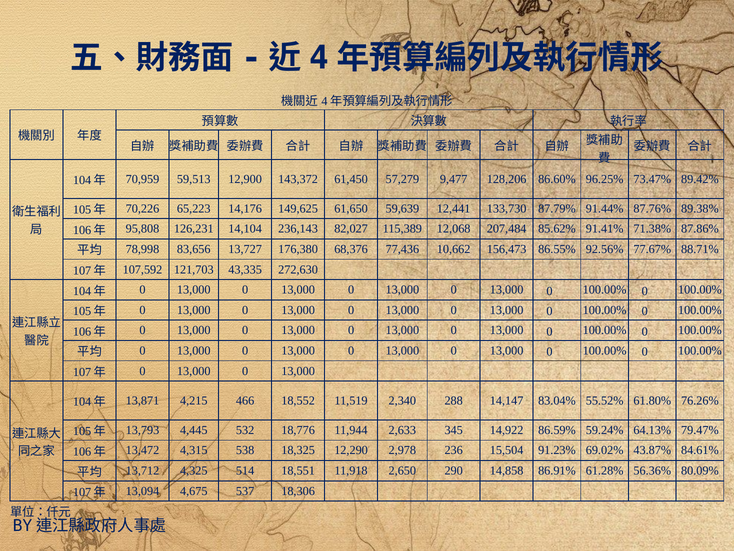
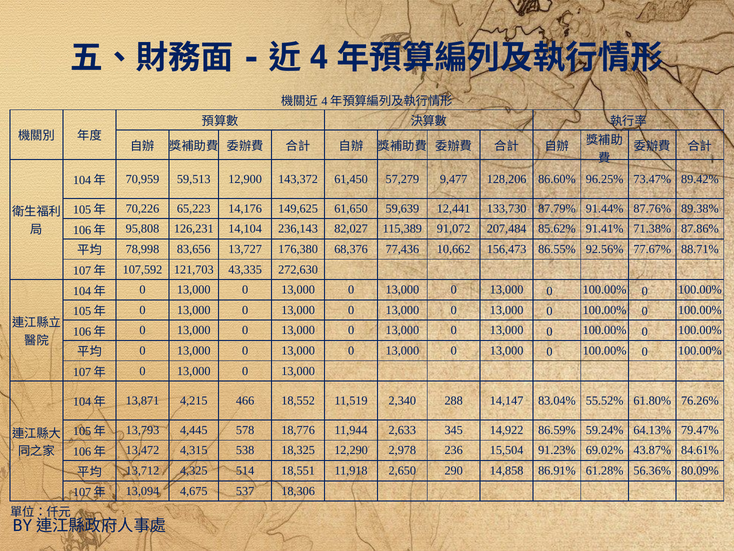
12,068: 12,068 -> 91,072 (454, 229)
532: 532 -> 578 (245, 430)
